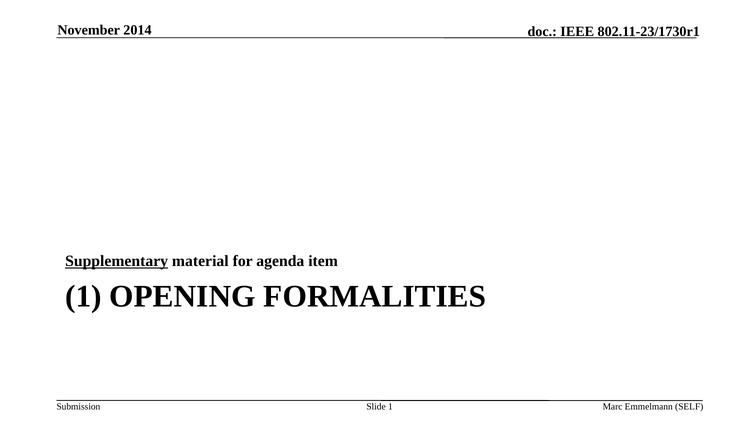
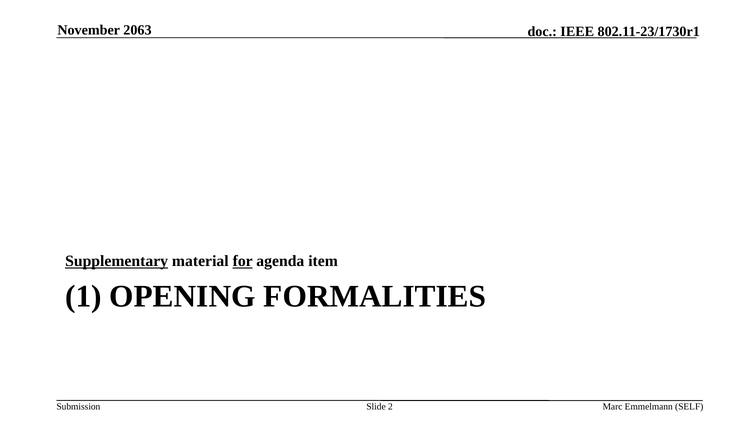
2014: 2014 -> 2063 (137, 30)
for underline: none -> present (243, 261)
Slide 1: 1 -> 2 (390, 406)
